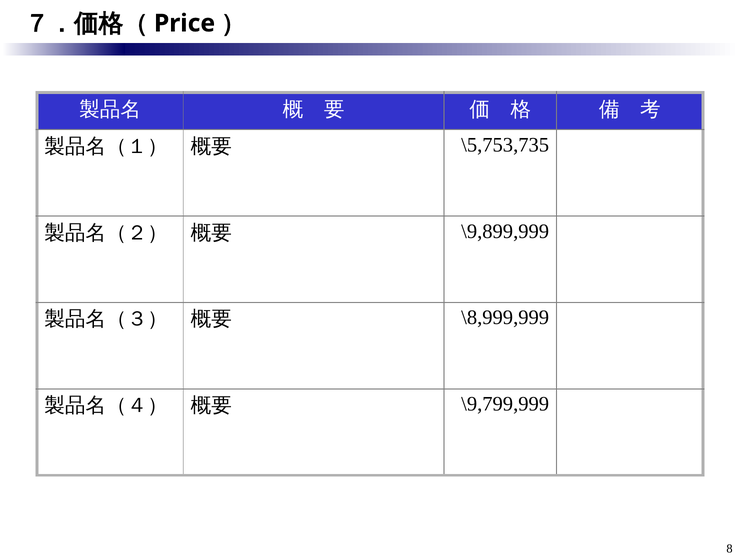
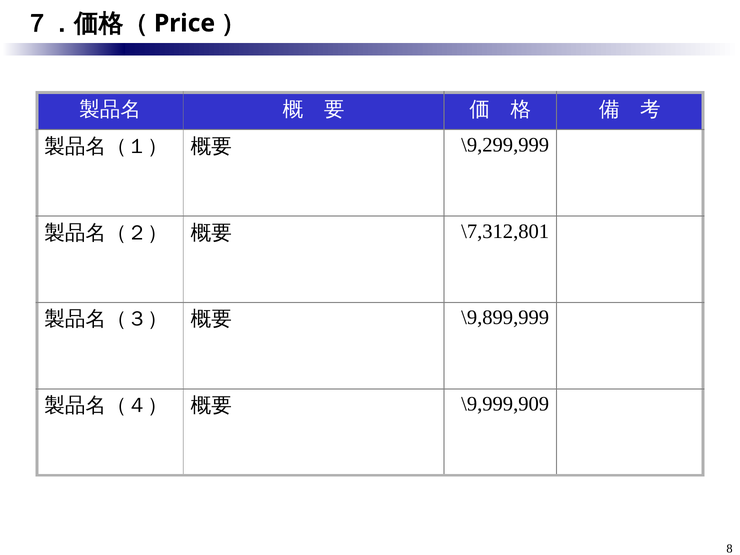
\5,753,735: \5,753,735 -> \9,299,999 (505, 145)
\9,899,999: \9,899,999 -> \7,312,801 (505, 231)
\8,999,999: \8,999,999 -> \9,899,999 (505, 318)
\9,799,999: \9,799,999 -> \9,999,909 (505, 404)
